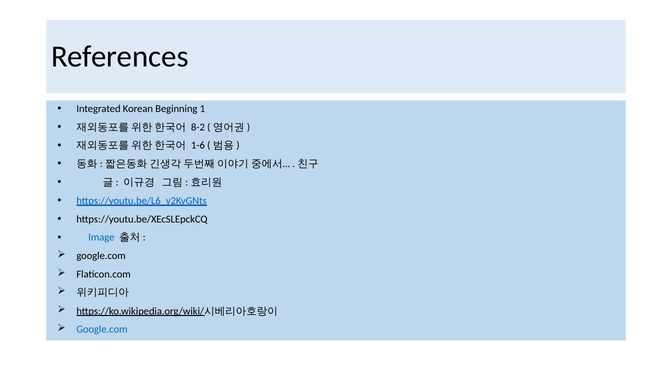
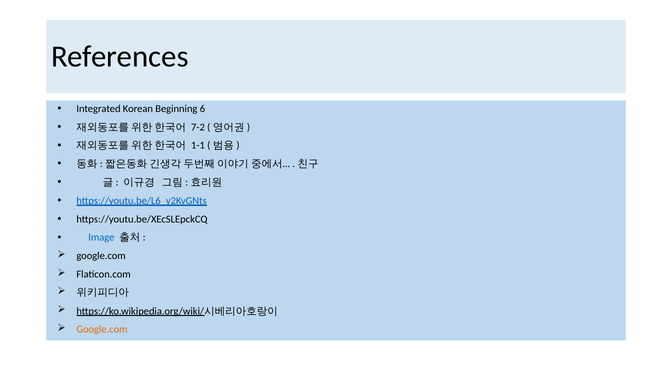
1: 1 -> 6 (202, 109)
8-2: 8-2 -> 7-2 (198, 127)
1-6: 1-6 -> 1-1 (198, 145)
Google.com colour: blue -> orange (102, 329)
